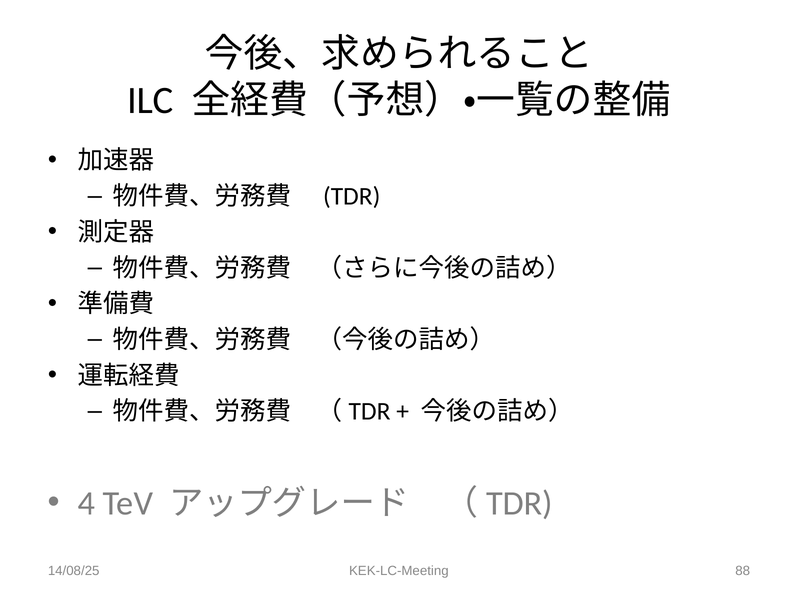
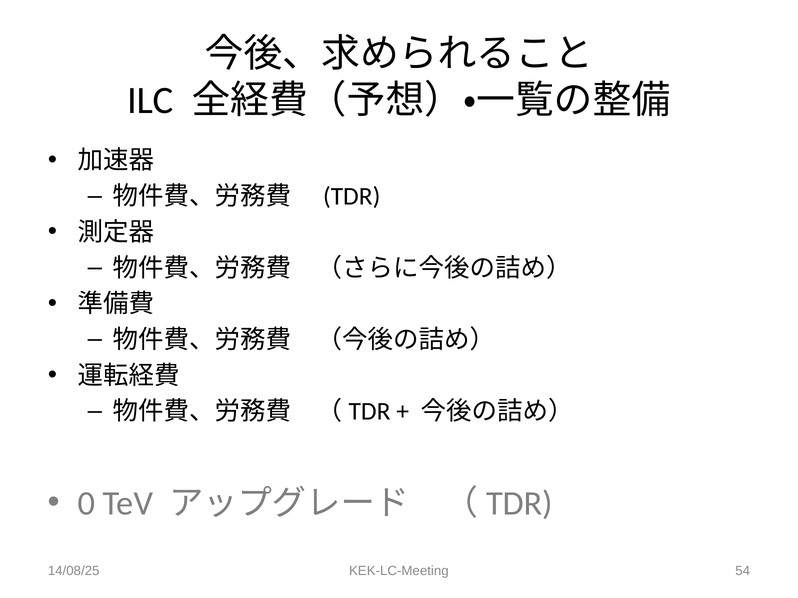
4: 4 -> 0 (86, 504)
88: 88 -> 54 (743, 572)
